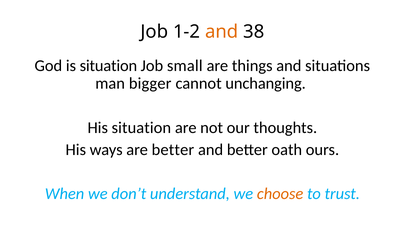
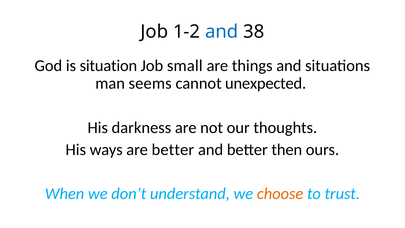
and colour: orange -> blue (222, 32)
bigger: bigger -> seems (150, 83)
unchanging: unchanging -> unexpected (266, 83)
His situation: situation -> darkness (141, 127)
oath: oath -> then (287, 149)
